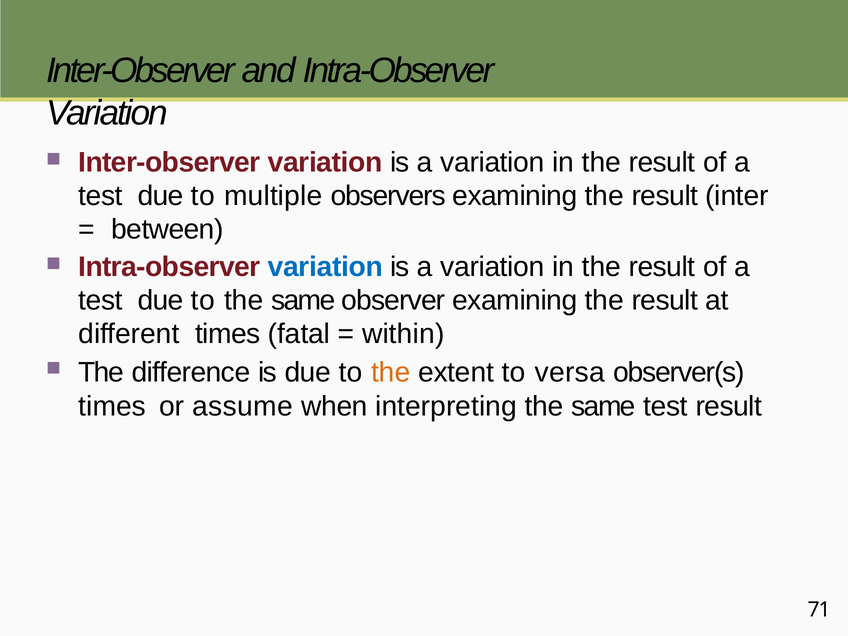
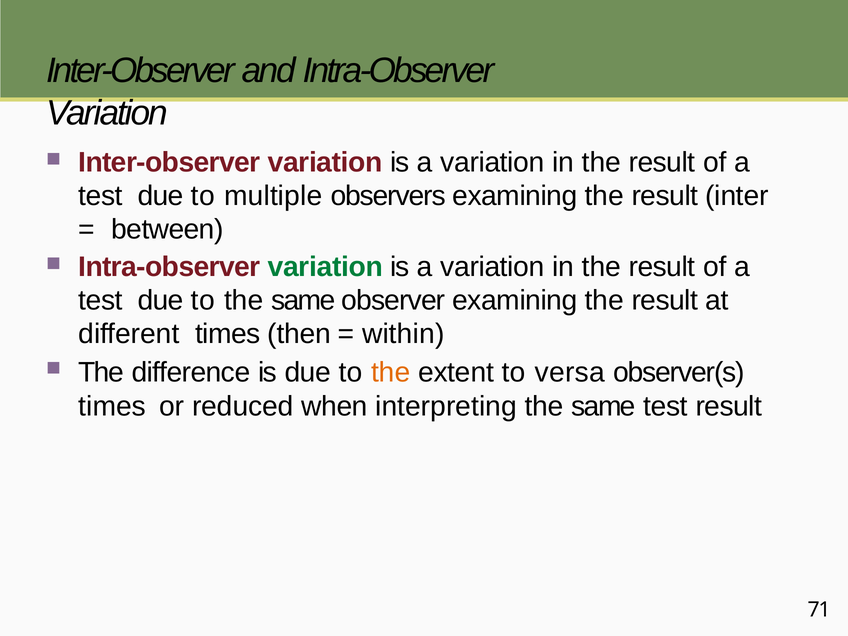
variation colour: blue -> green (325, 267)
fatal: fatal -> then (299, 334)
assume: assume -> reduced (243, 407)
